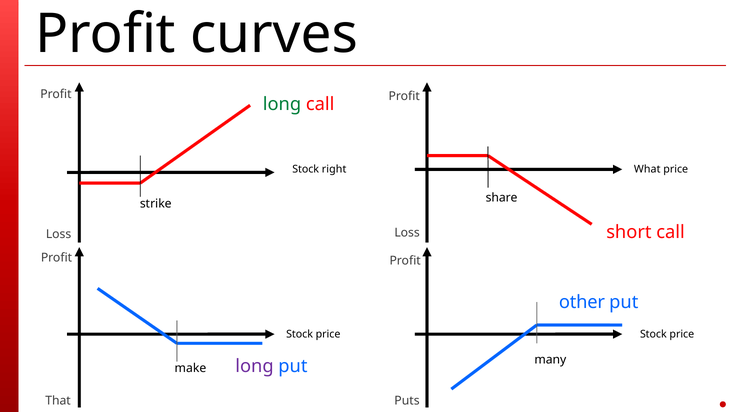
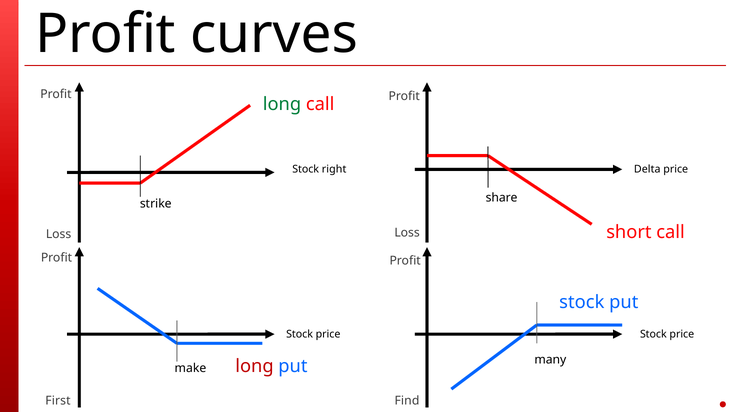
What: What -> Delta (647, 169)
other: other -> stock (582, 302)
long colour: purple -> red (254, 366)
That: That -> First (58, 401)
Puts: Puts -> Find (407, 401)
